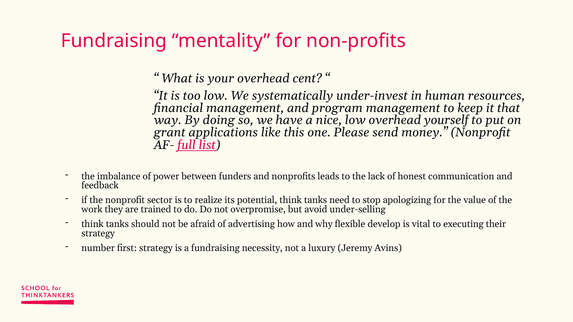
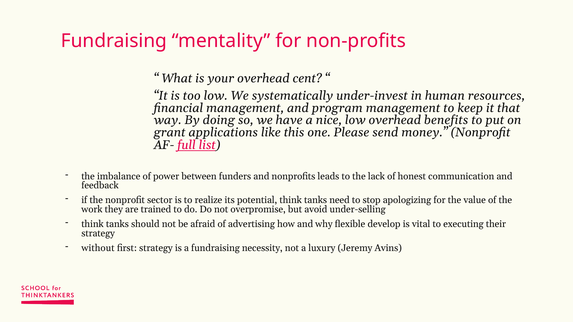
yourself: yourself -> benefits (446, 120)
number: number -> without (98, 248)
